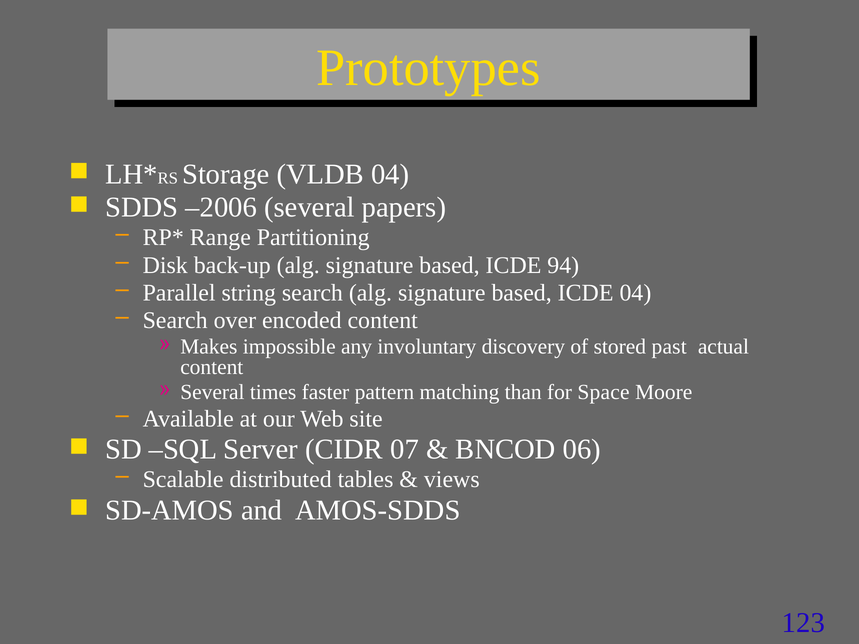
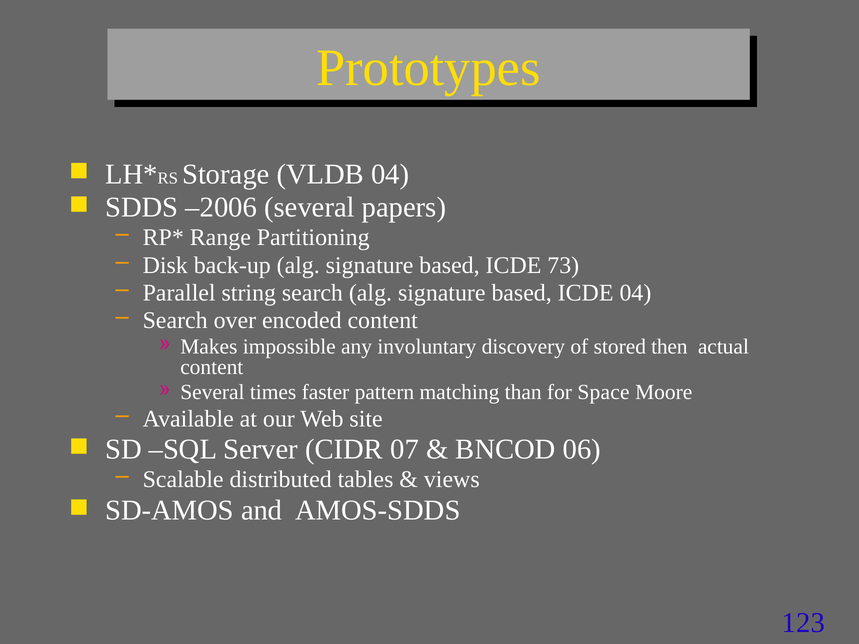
94: 94 -> 73 (563, 265)
past: past -> then (669, 347)
